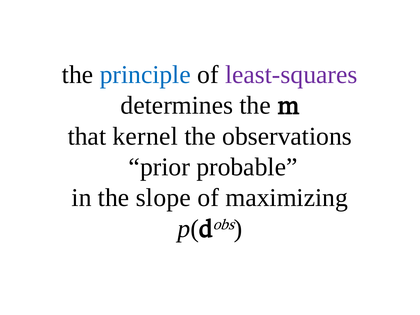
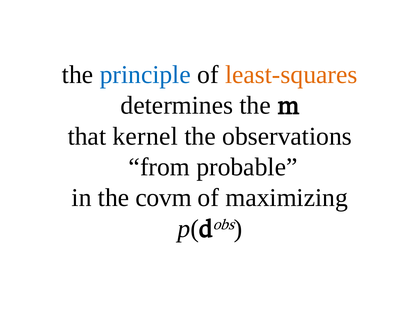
least-squares colour: purple -> orange (291, 75)
prior: prior -> from (159, 167)
slope: slope -> covm (164, 198)
